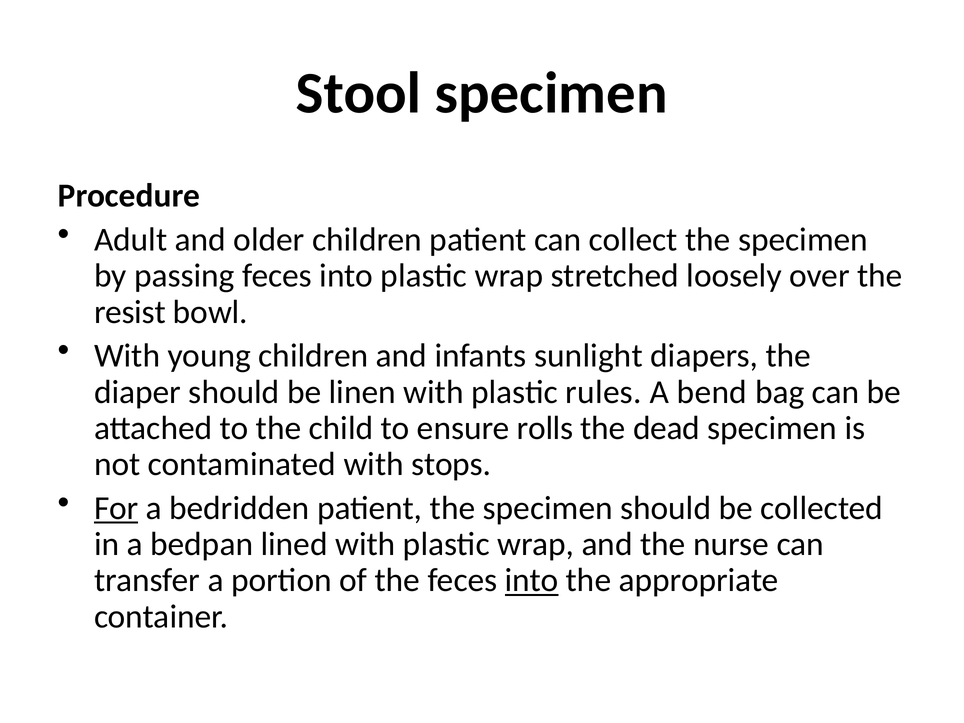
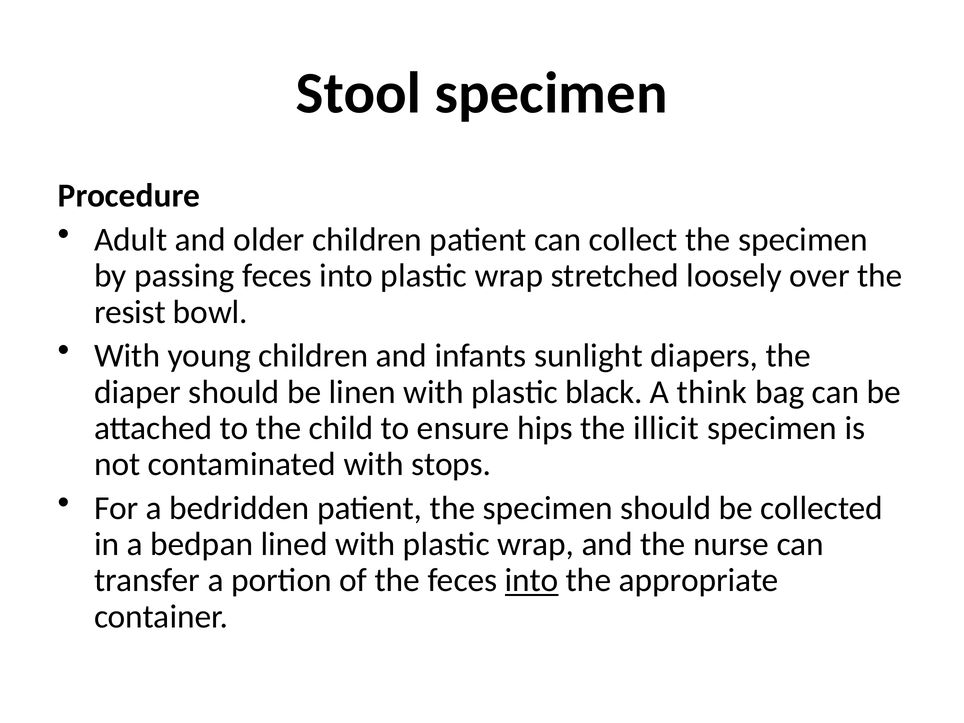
rules: rules -> black (604, 392)
bend: bend -> think (712, 392)
rolls: rolls -> hips (545, 428)
dead: dead -> illicit (666, 428)
For underline: present -> none (116, 508)
